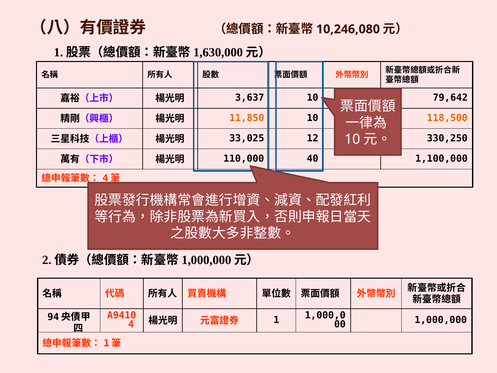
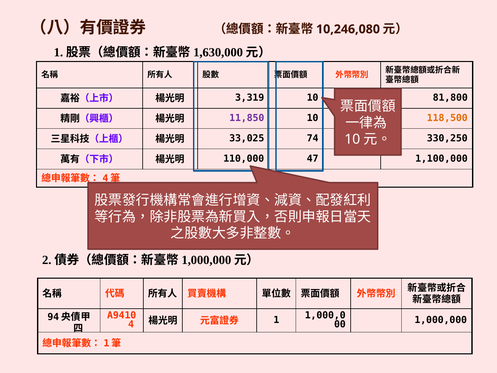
3,637: 3,637 -> 3,319 (250, 98)
79,642: 79,642 -> 81,800 (450, 98)
11,850 colour: orange -> purple (247, 118)
12: 12 -> 74 (313, 138)
40: 40 -> 47 (313, 158)
